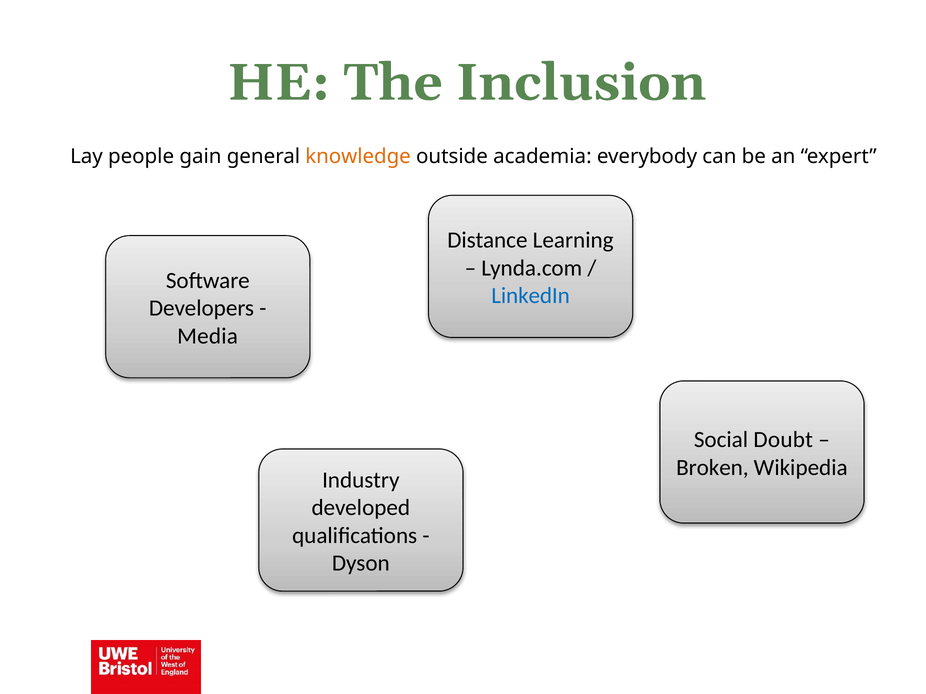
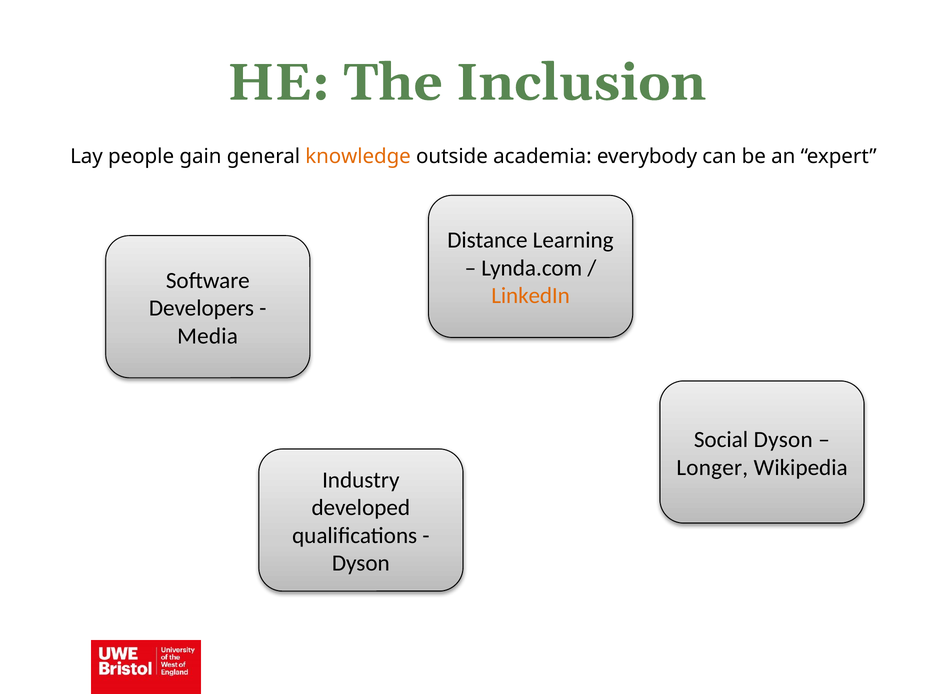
LinkedIn colour: blue -> orange (531, 296)
Social Doubt: Doubt -> Dyson (783, 440)
Broken: Broken -> Longer (712, 468)
